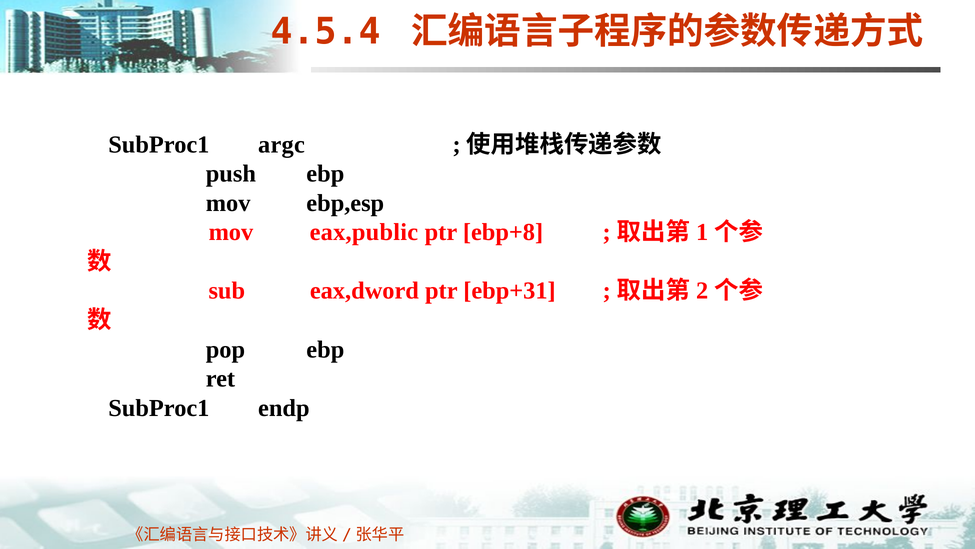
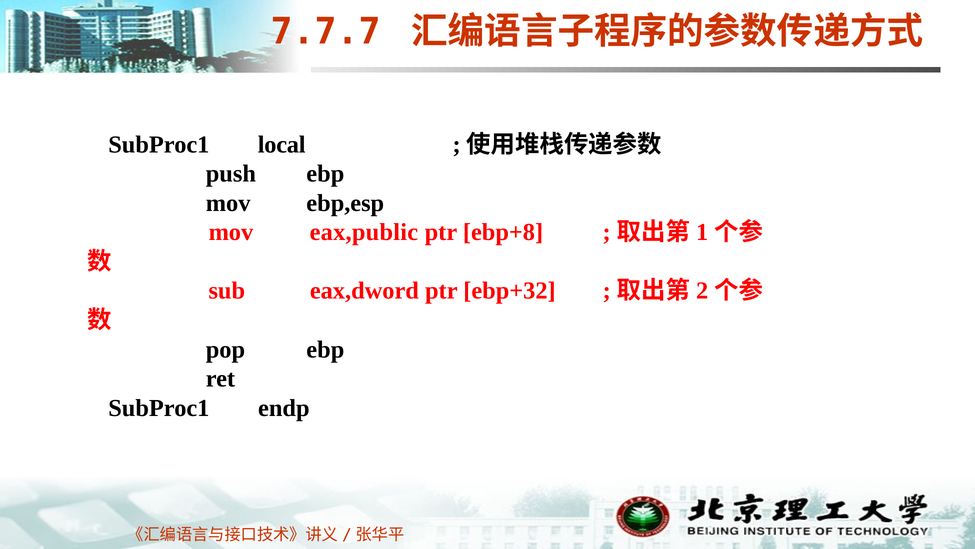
4.5.4: 4.5.4 -> 7.7.7 (326, 32)
argc: argc -> local (282, 144)
ebp+31: ebp+31 -> ebp+32 (510, 291)
